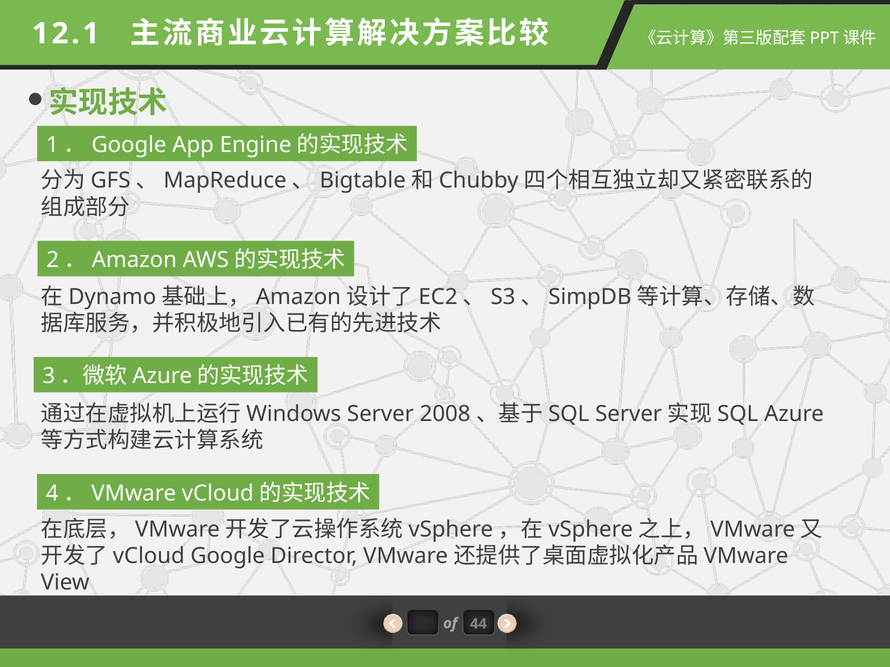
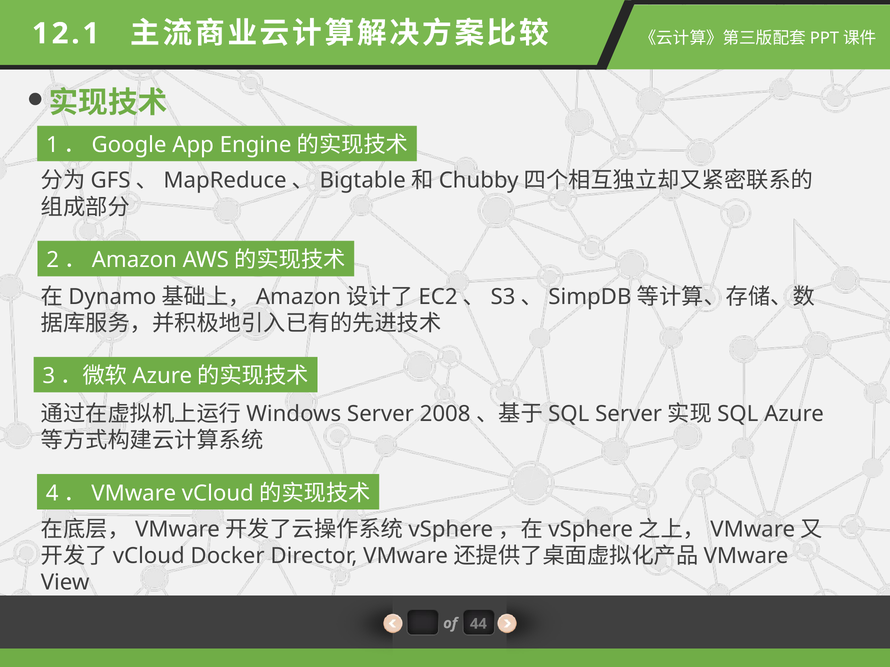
Google: Google -> Docker (228, 556)
